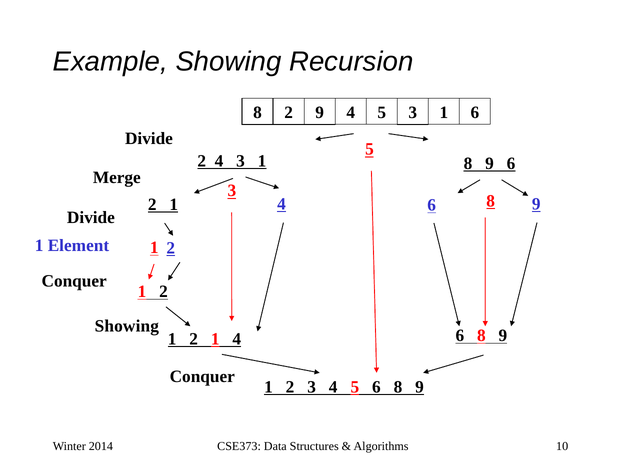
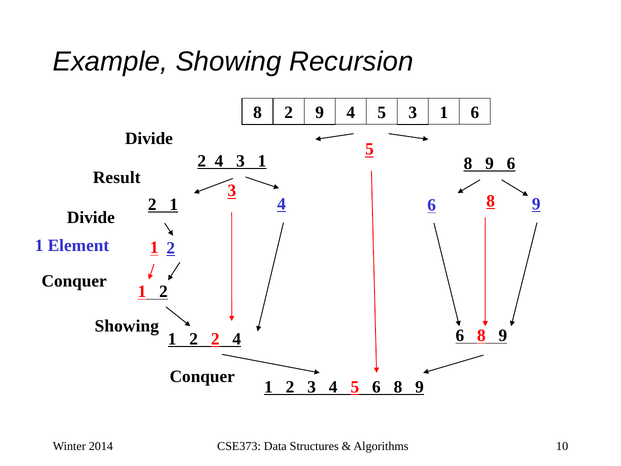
Merge: Merge -> Result (117, 177)
1: 1 -> 2 (215, 339)
